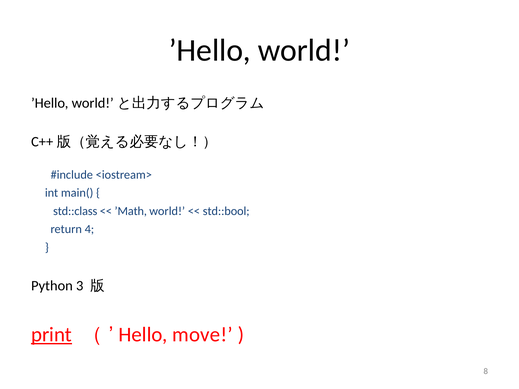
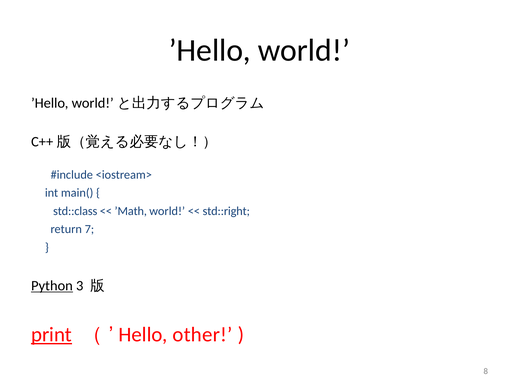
std::bool: std::bool -> std::right (226, 211)
4: 4 -> 7 (89, 229)
Python underline: none -> present (52, 286)
move: move -> other (202, 335)
